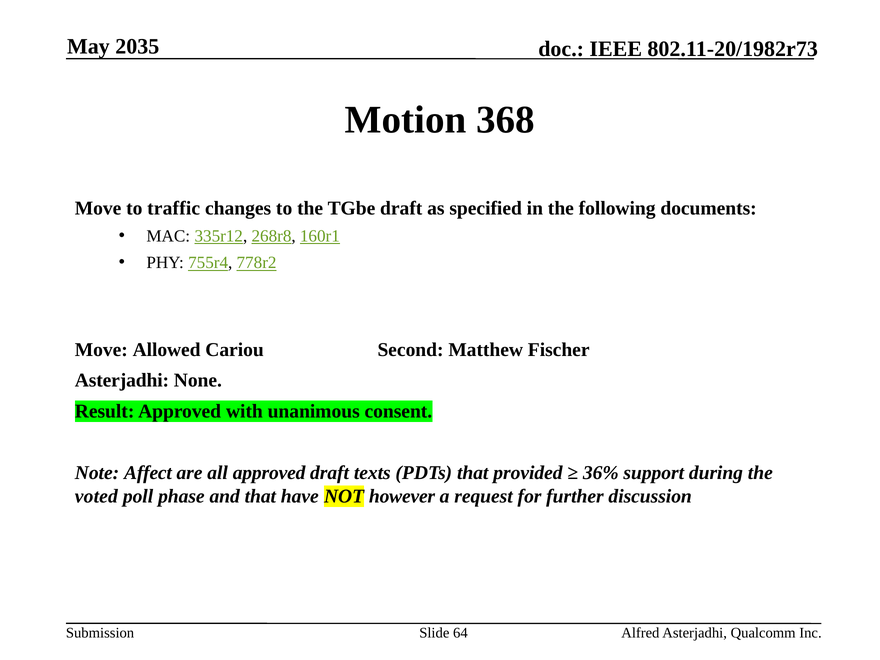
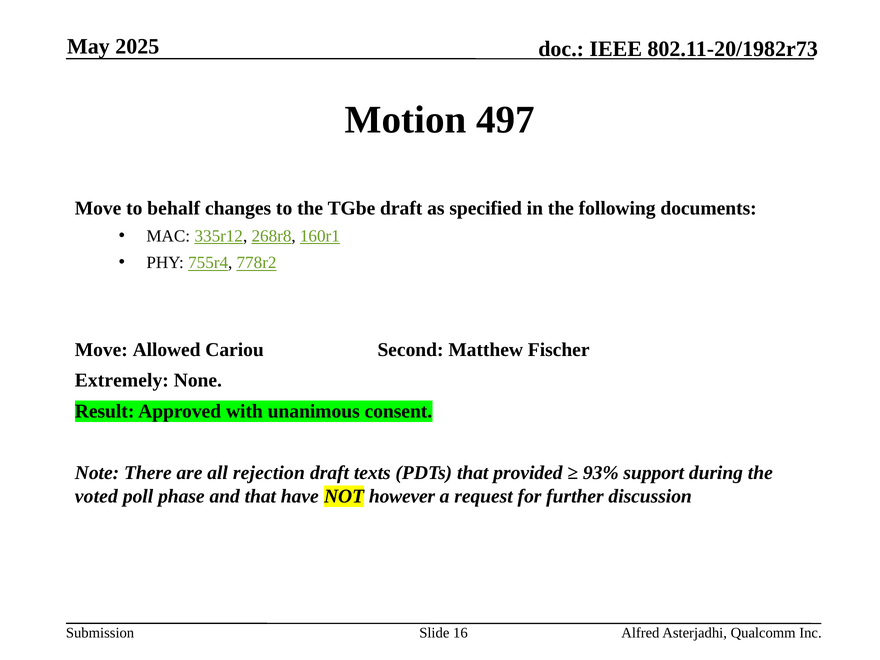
2035: 2035 -> 2025 (137, 47)
368: 368 -> 497 (506, 120)
traffic: traffic -> behalf (174, 208)
Asterjadhi: Asterjadhi -> Extremely (122, 381)
Affect: Affect -> There (148, 473)
all approved: approved -> rejection (269, 473)
36%: 36% -> 93% (601, 473)
64: 64 -> 16 (460, 633)
